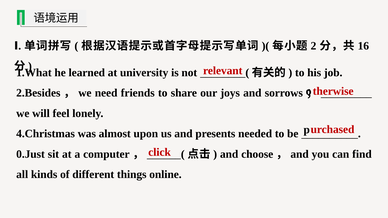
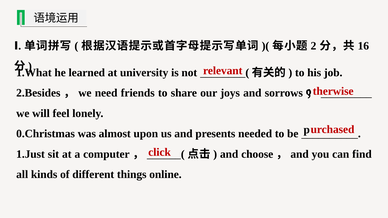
4.Christmas: 4.Christmas -> 0.Christmas (46, 134)
0.Just: 0.Just -> 1.Just (31, 154)
